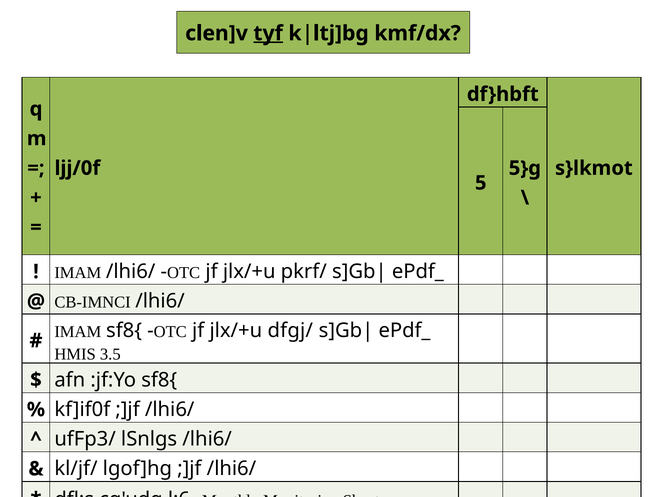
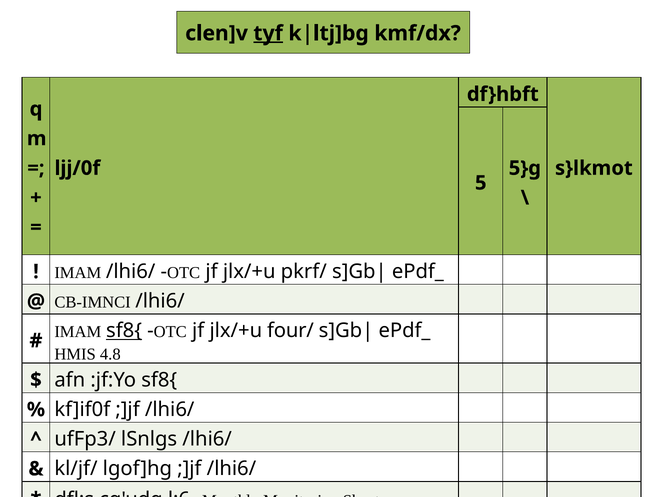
sf8{ underline: none -> present (124, 331)
dfgj/: dfgj/ -> four/ (290, 331)
3.5: 3.5 -> 4.8 (110, 354)
